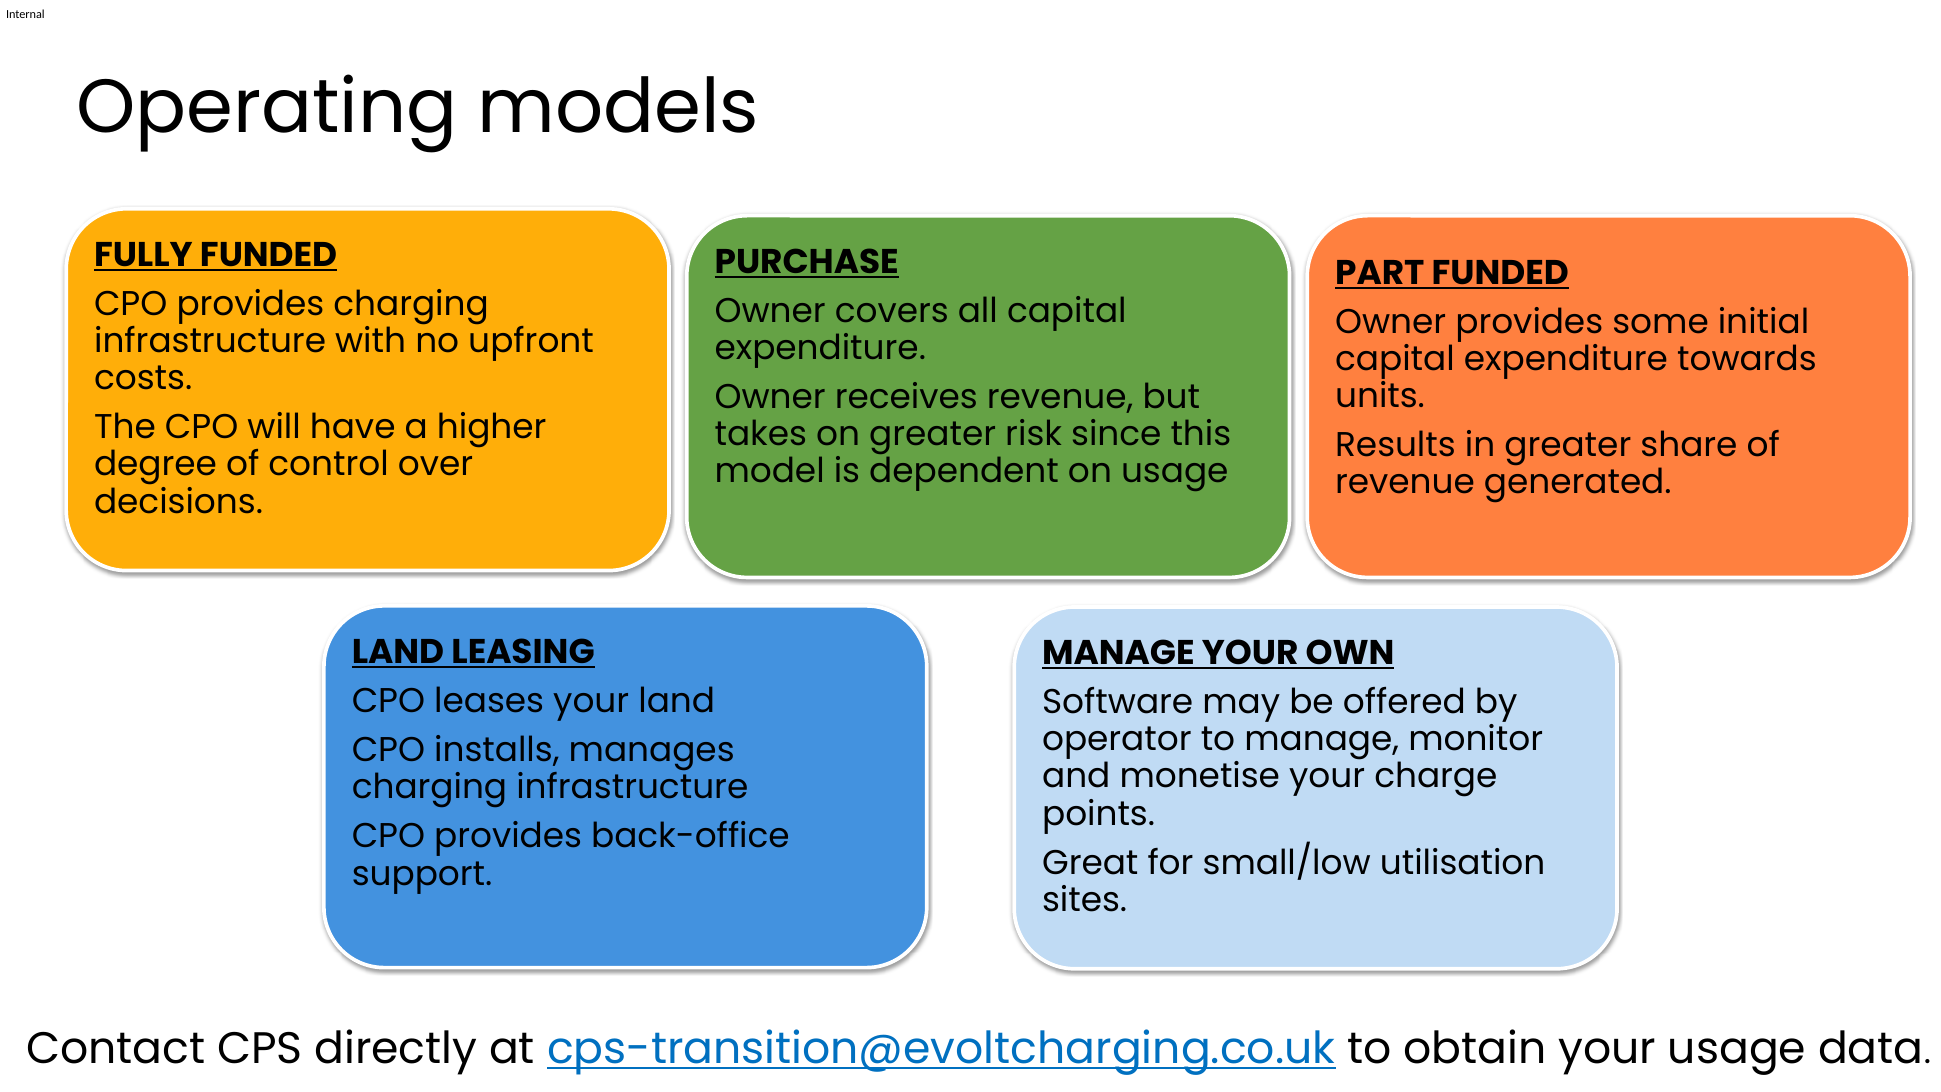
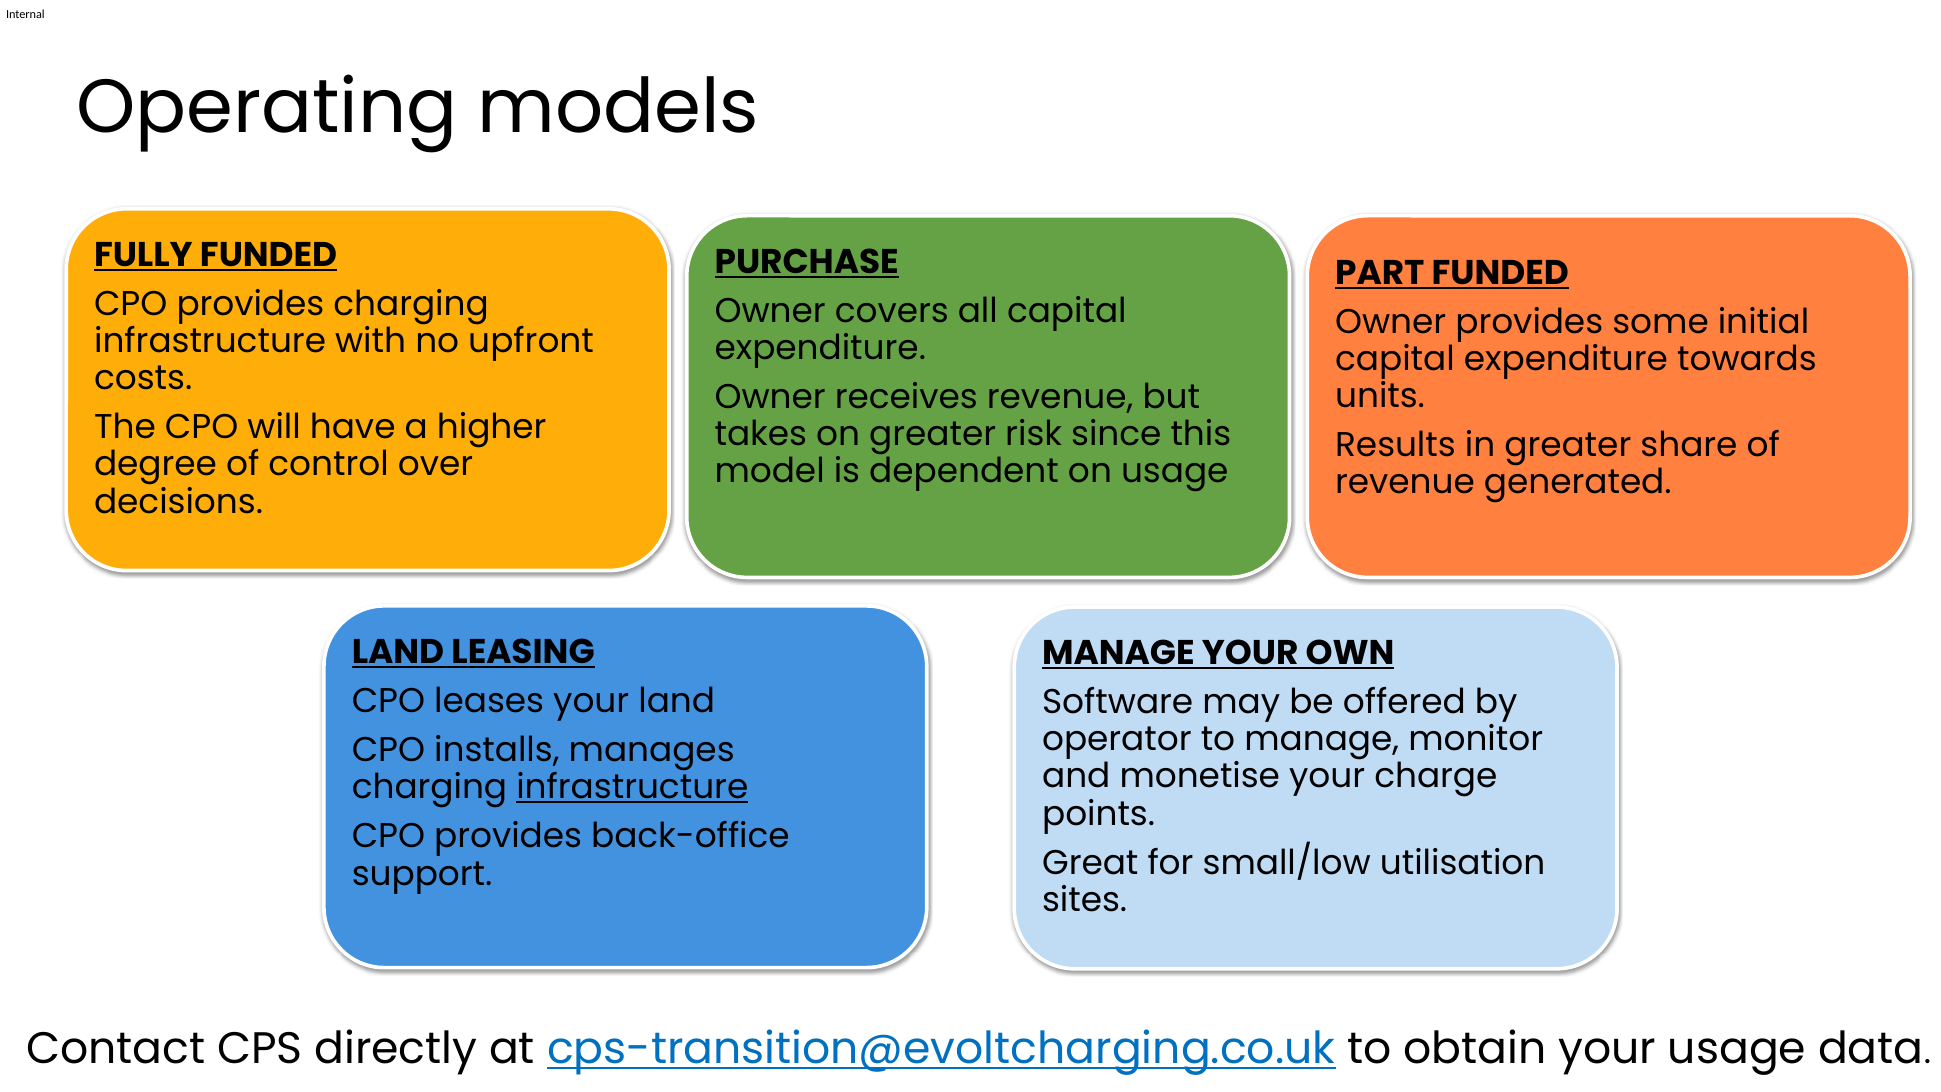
infrastructure underline: none -> present (632, 787)
